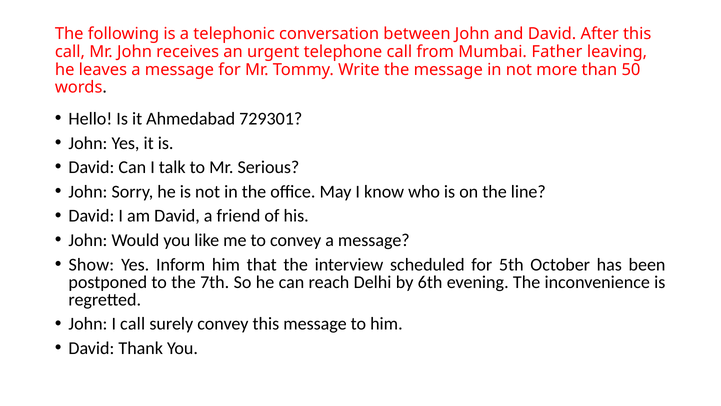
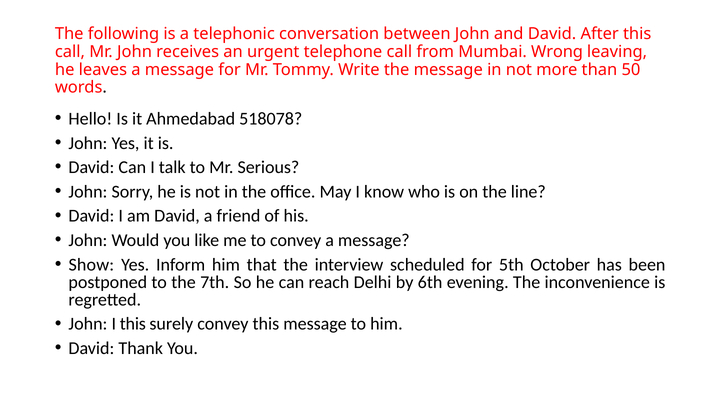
Father: Father -> Wrong (557, 52)
729301: 729301 -> 518078 (271, 119)
I call: call -> this (133, 324)
